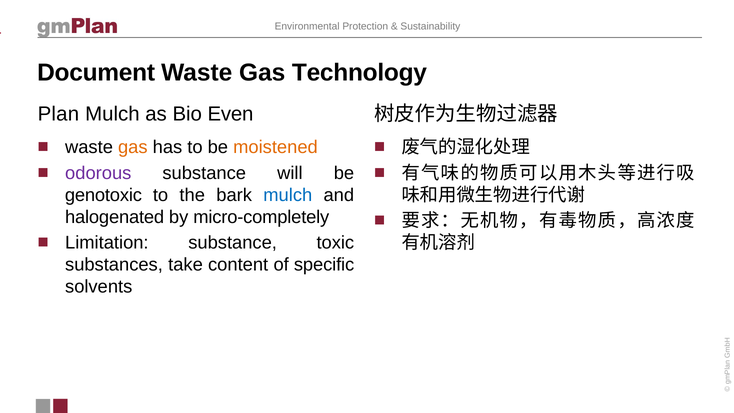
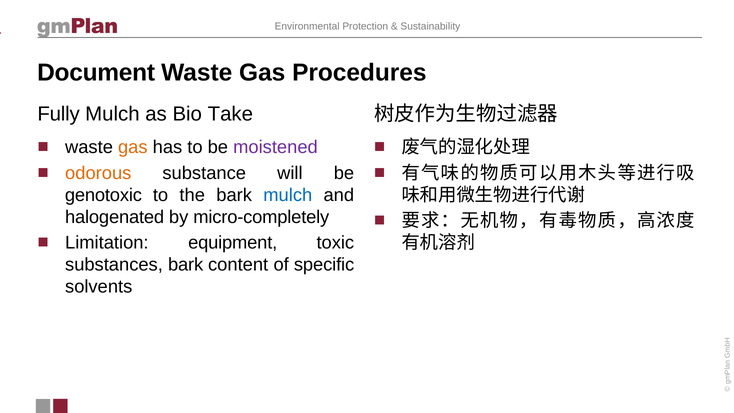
Technology: Technology -> Procedures (359, 72)
Plan: Plan -> Fully (59, 114)
Even: Even -> Take (230, 114)
moistened colour: orange -> purple (275, 147)
odorous colour: purple -> orange (98, 173)
Limitation substance: substance -> equipment (233, 243)
substances take: take -> bark (186, 265)
